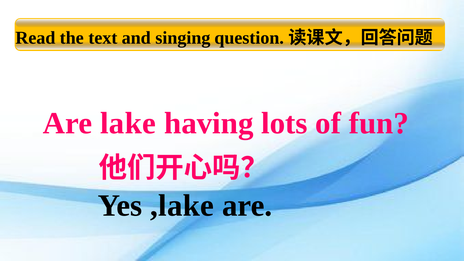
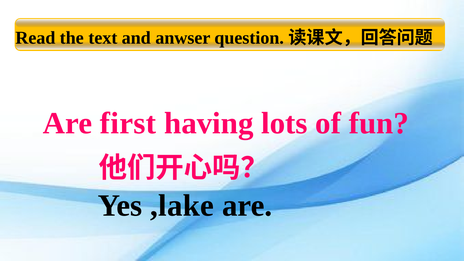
singing: singing -> anwser (183, 38)
lake: lake -> first (128, 123)
